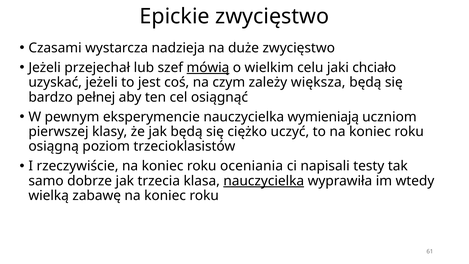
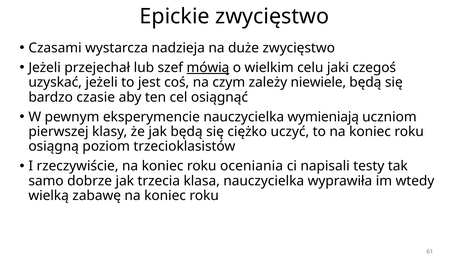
chciało: chciało -> czegoś (374, 68)
większa: większa -> niewiele (318, 82)
pełnej: pełnej -> czasie (96, 97)
nauczycielka underline: present -> none (264, 181)
